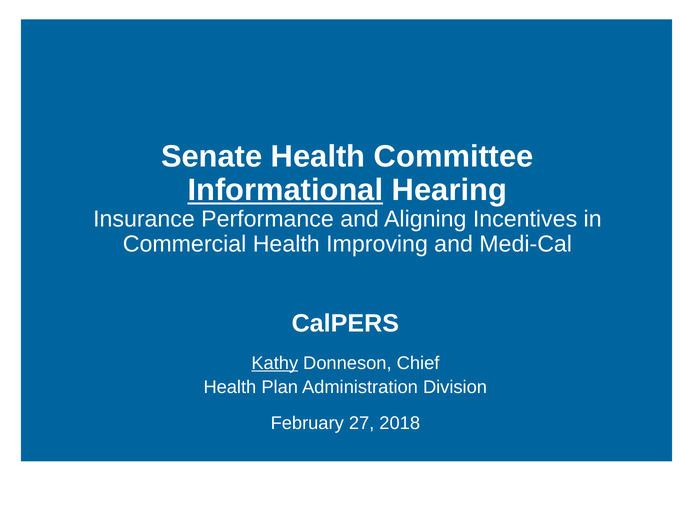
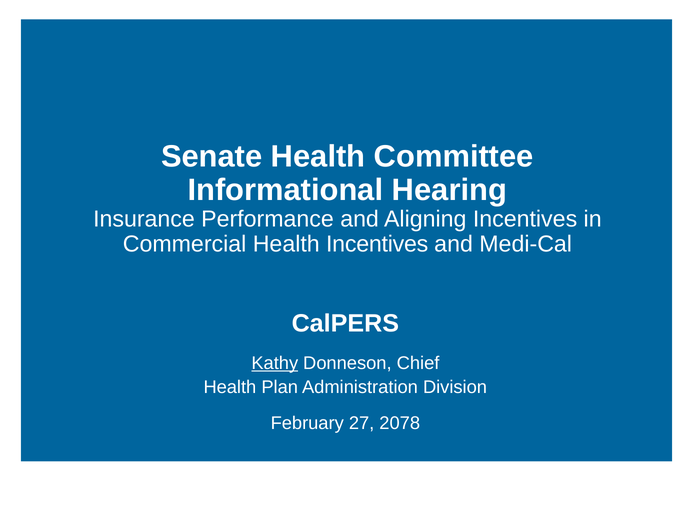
Informational underline: present -> none (285, 190)
Health Improving: Improving -> Incentives (377, 244)
2018: 2018 -> 2078 (400, 423)
